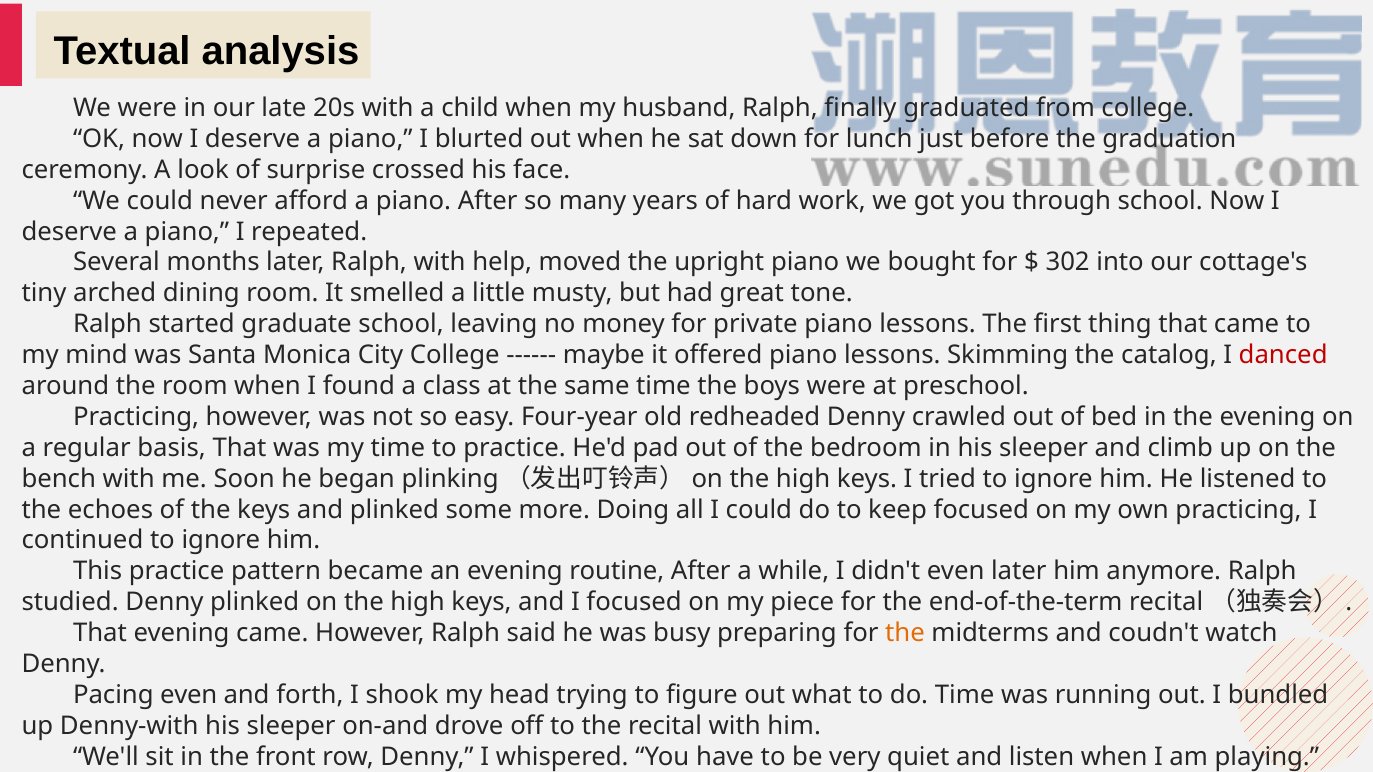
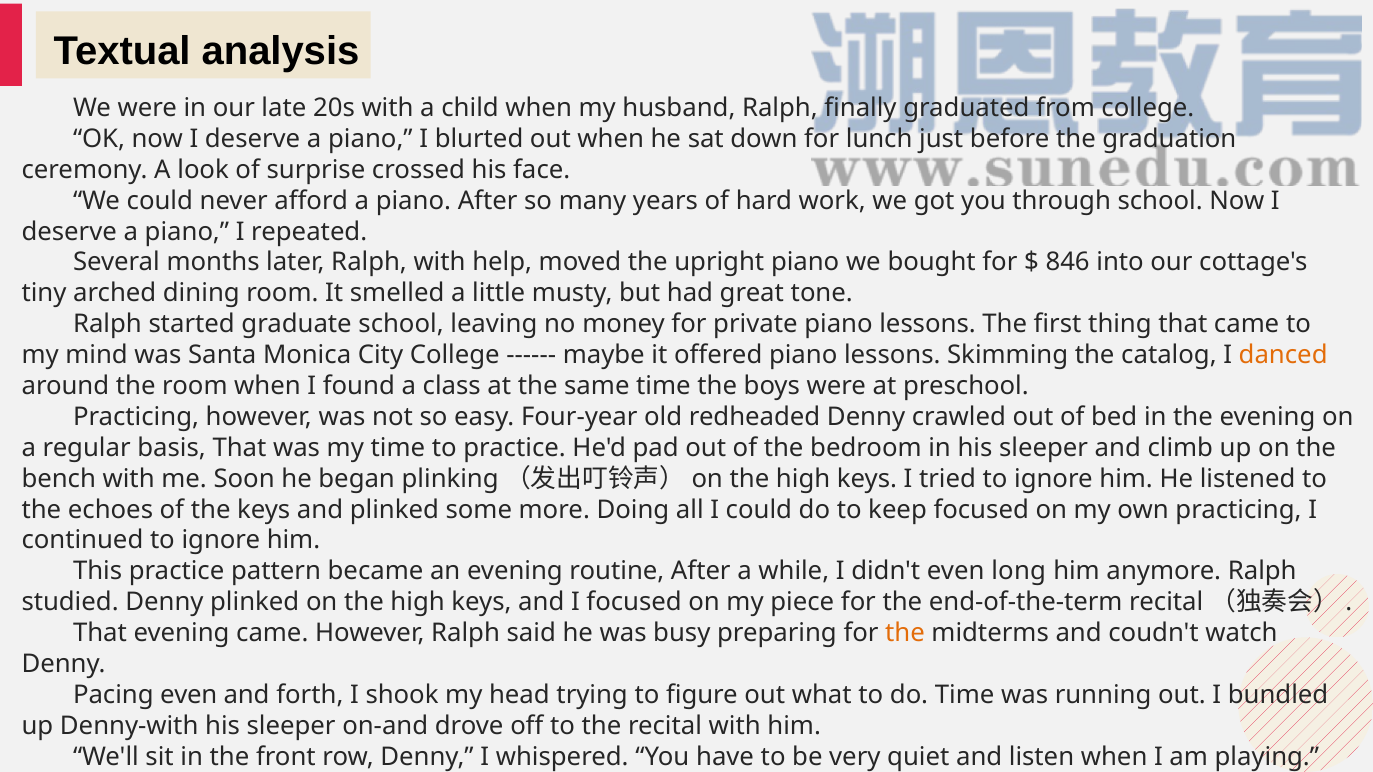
302: 302 -> 846 (1068, 263)
danced colour: red -> orange (1283, 355)
even later: later -> long (1019, 572)
